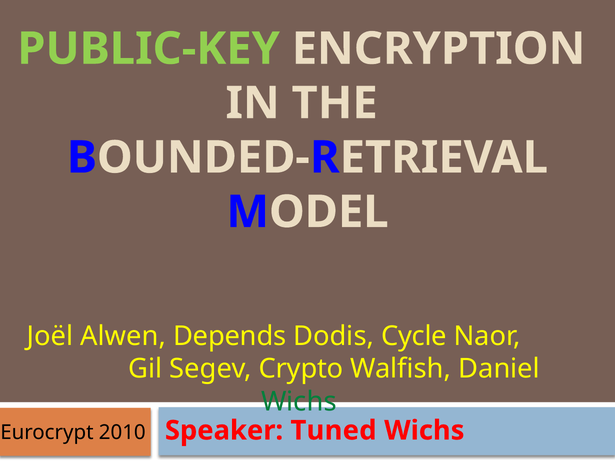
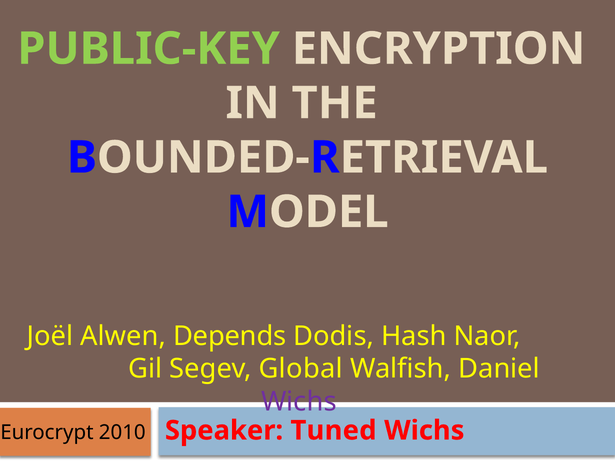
Cycle: Cycle -> Hash (414, 336)
Crypto: Crypto -> Global (301, 368)
Wichs colour: green -> purple (299, 401)
